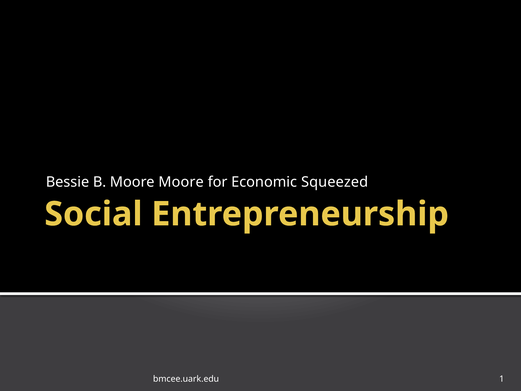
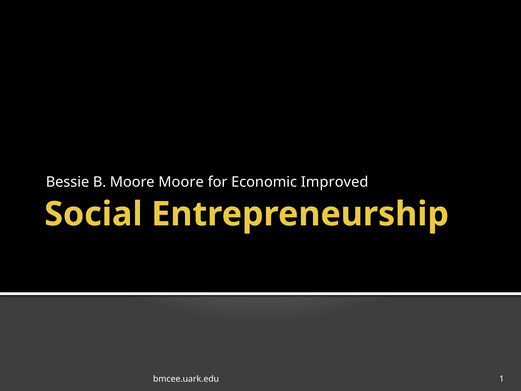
Squeezed: Squeezed -> Improved (335, 182)
